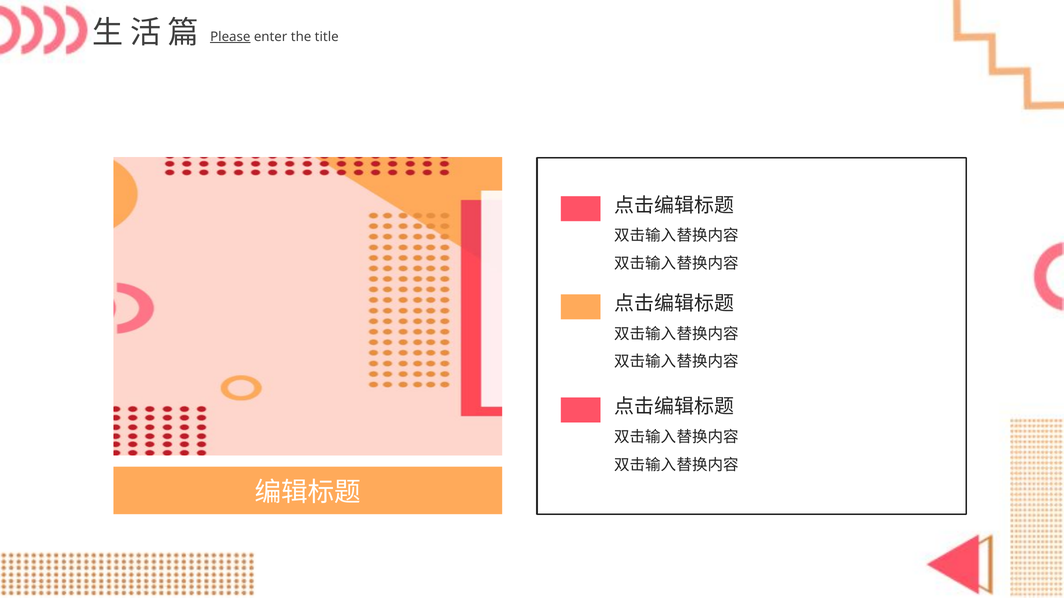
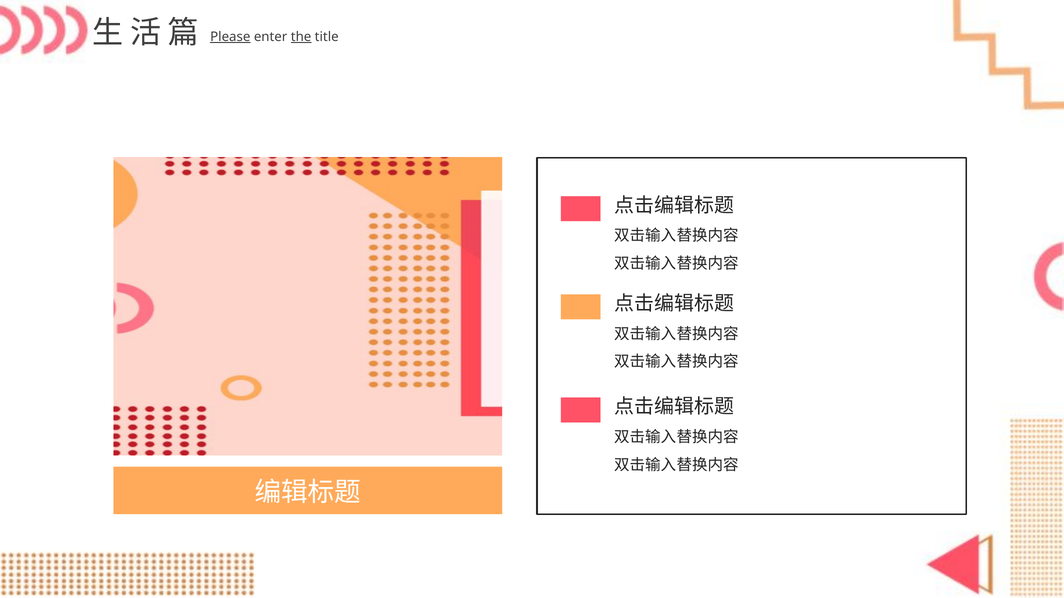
the underline: none -> present (301, 37)
